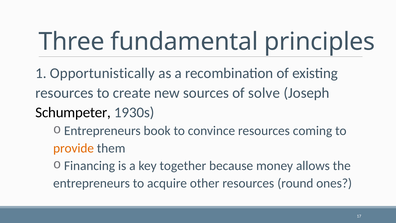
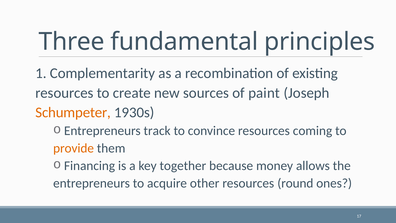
Opportunistically: Opportunistically -> Complementarity (103, 73)
solve: solve -> paint (264, 93)
Schumpeter colour: black -> orange (73, 112)
book: book -> track (157, 131)
